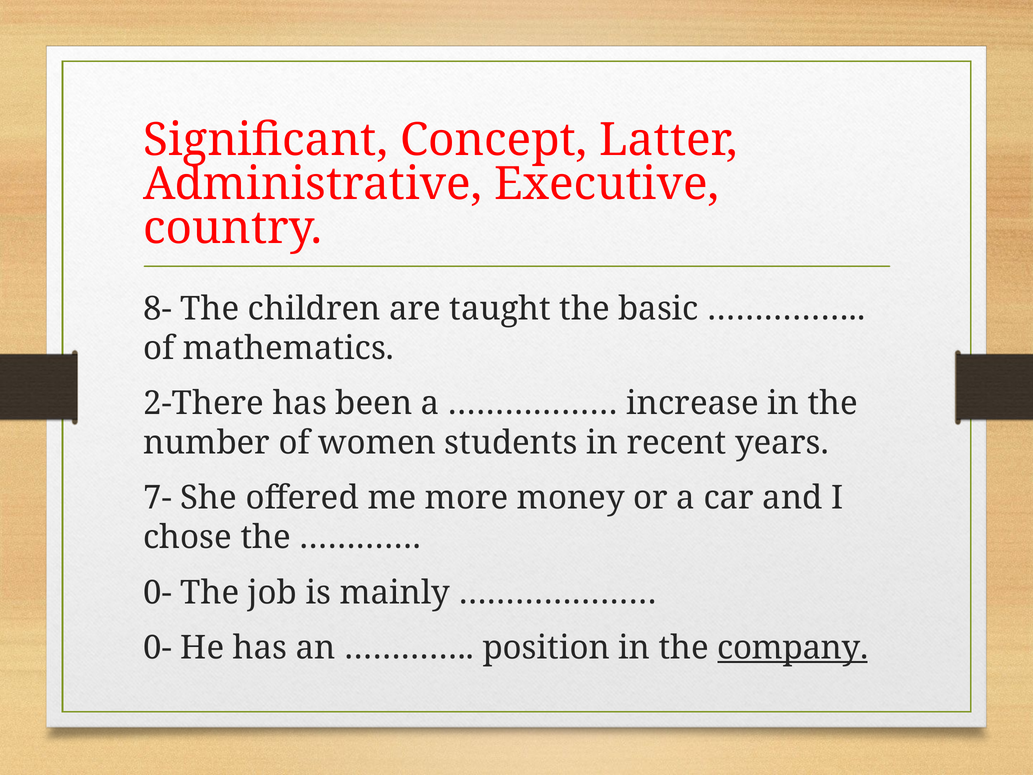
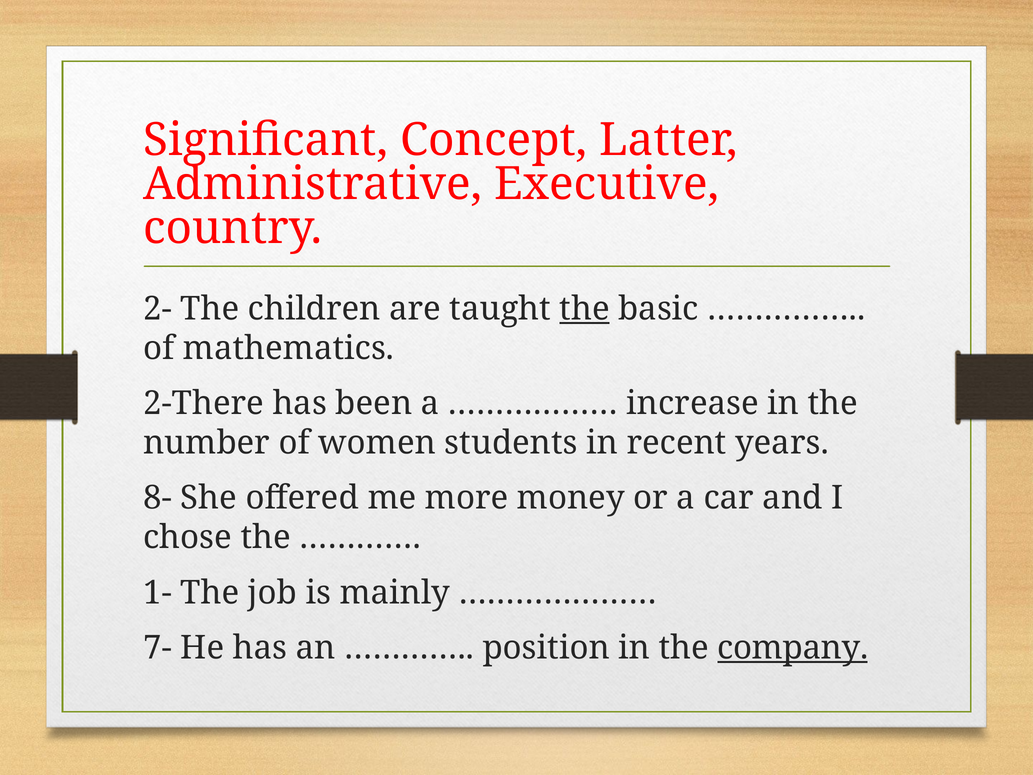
8-: 8- -> 2- (158, 309)
the underline: none -> present (585, 309)
7-: 7- -> 8- (158, 498)
0-: 0- -> 1- (158, 592)
0-: 0- -> 7- (158, 648)
